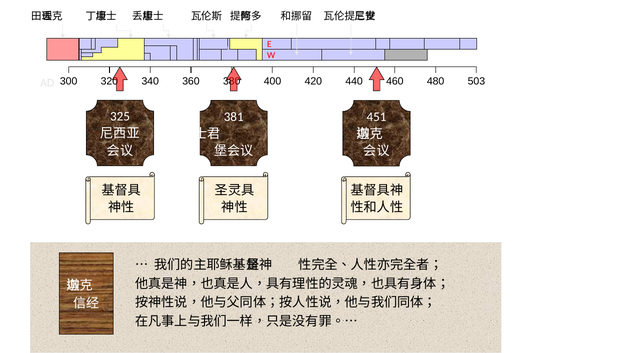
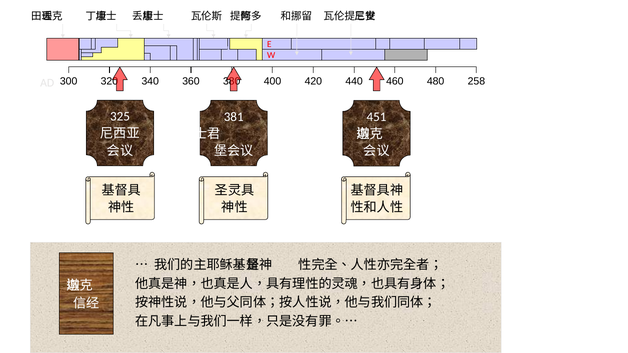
503: 503 -> 258 (476, 81)
